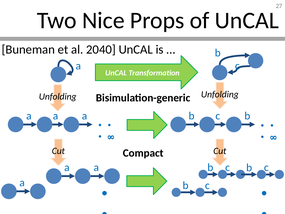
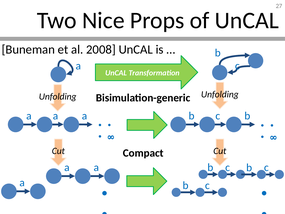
2040: 2040 -> 2008 (101, 49)
